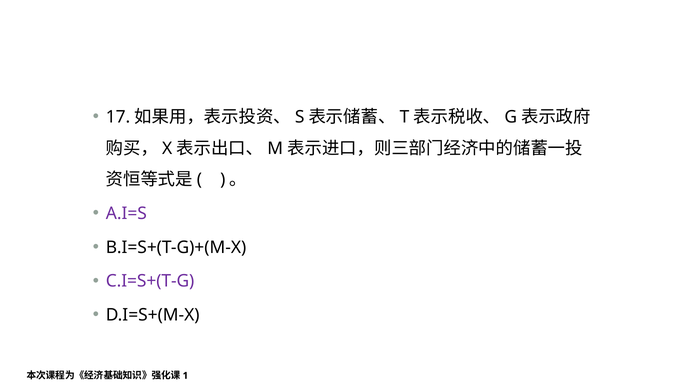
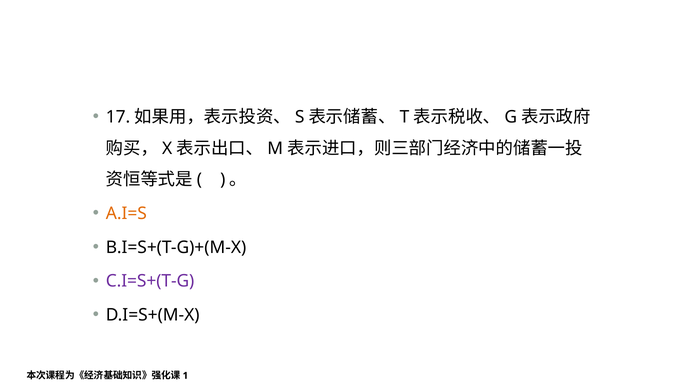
A.I=S colour: purple -> orange (126, 213)
